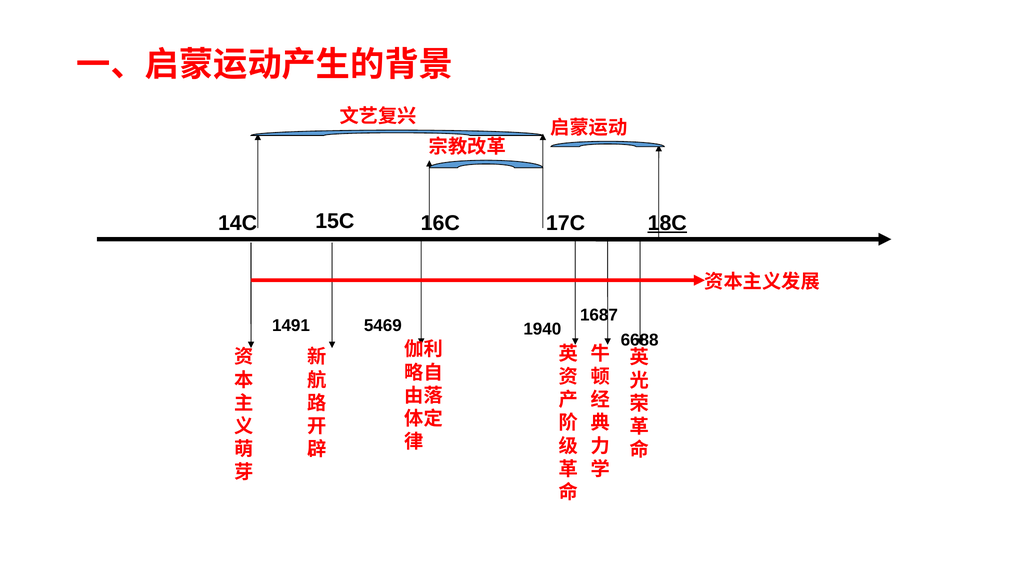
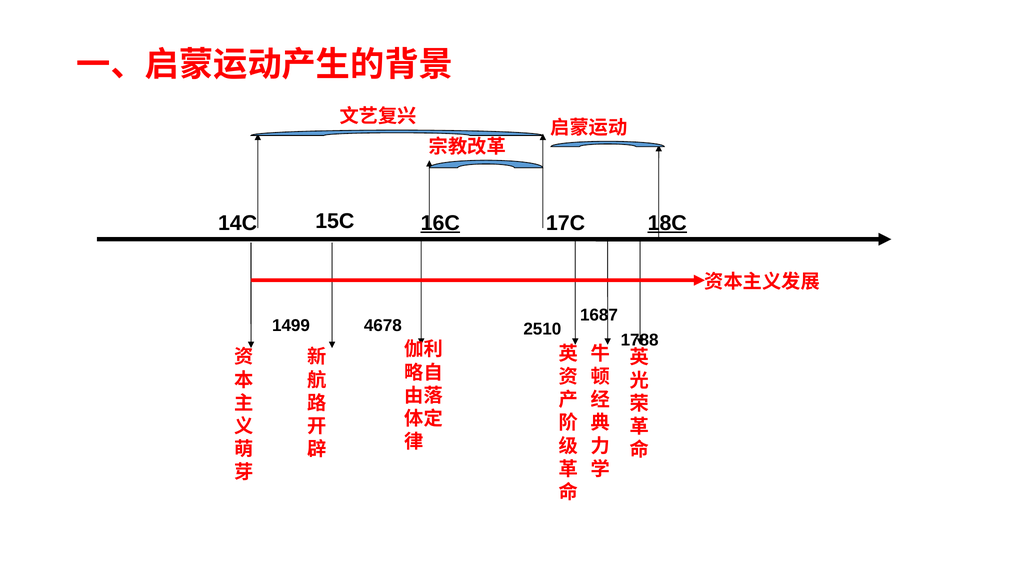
16C underline: none -> present (440, 223)
1491: 1491 -> 1499 (291, 326)
5469: 5469 -> 4678 (383, 326)
1940: 1940 -> 2510 (542, 329)
6688: 6688 -> 1788 (640, 340)
